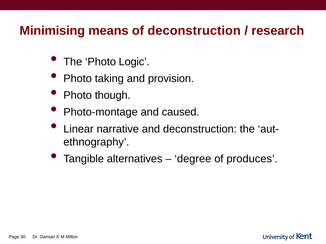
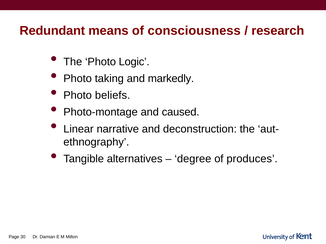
Minimising: Minimising -> Redundant (52, 31)
of deconstruction: deconstruction -> consciousness (194, 31)
provision: provision -> markedly (171, 79)
though: though -> beliefs (113, 96)
